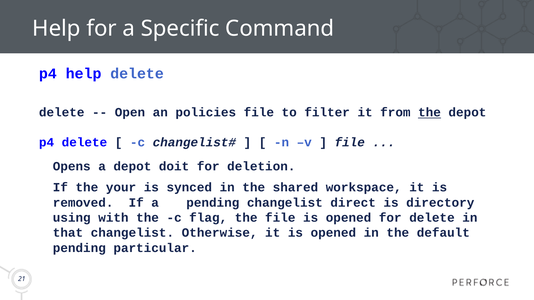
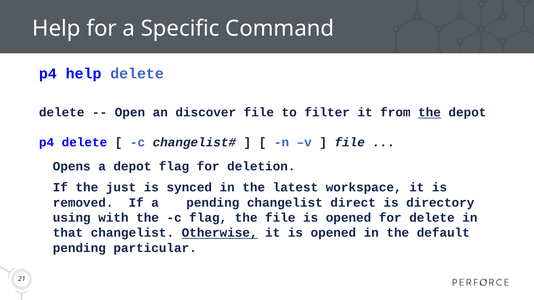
policies: policies -> discover (206, 113)
depot doit: doit -> flag (174, 167)
your: your -> just (121, 188)
shared: shared -> latest (295, 188)
Otherwise underline: none -> present (220, 233)
